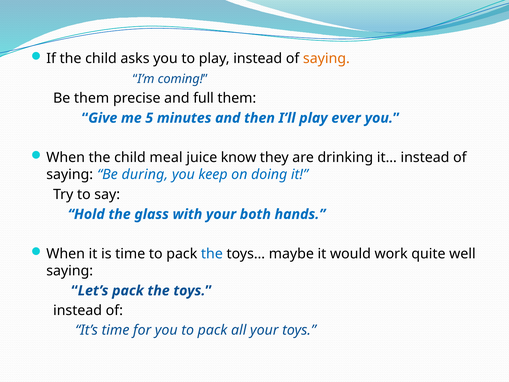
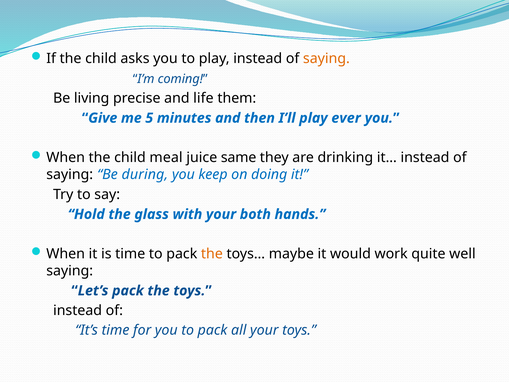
Be them: them -> living (92, 98)
full: full -> life (203, 98)
know: know -> same (239, 158)
the colour: blue -> orange (212, 254)
